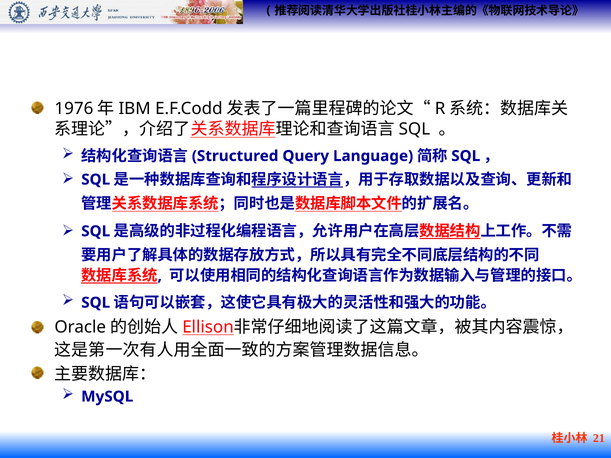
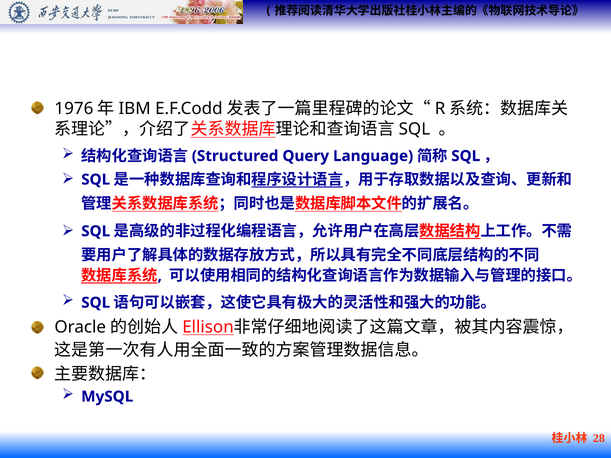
21: 21 -> 28 (599, 439)
